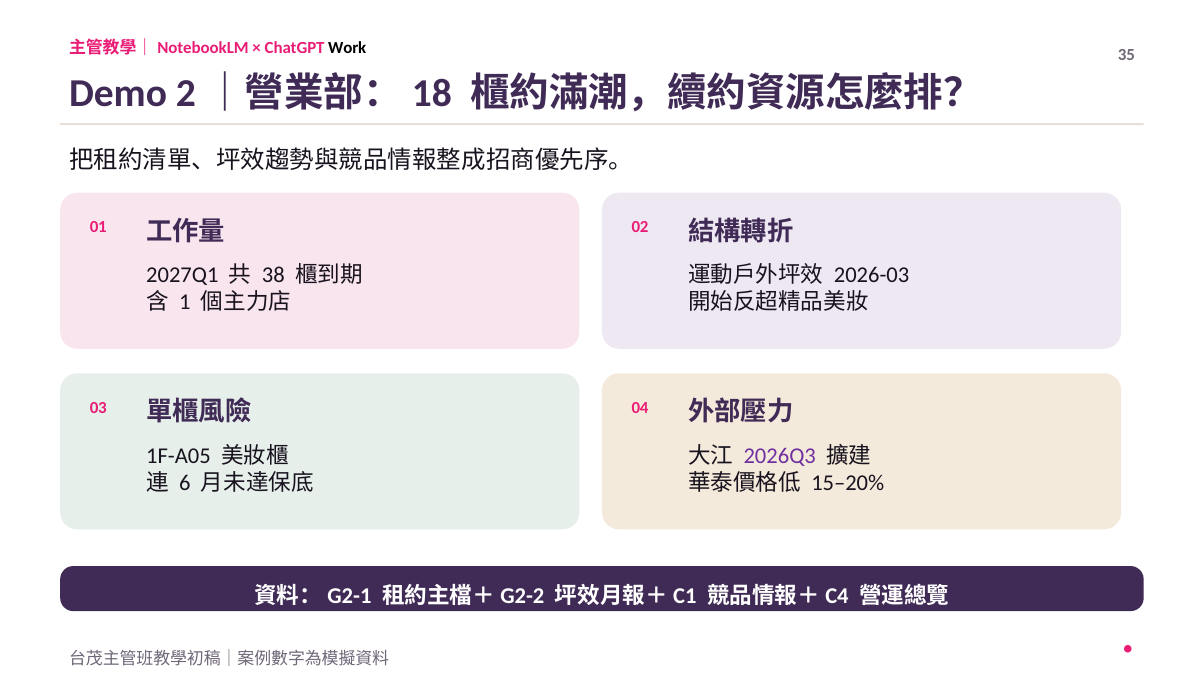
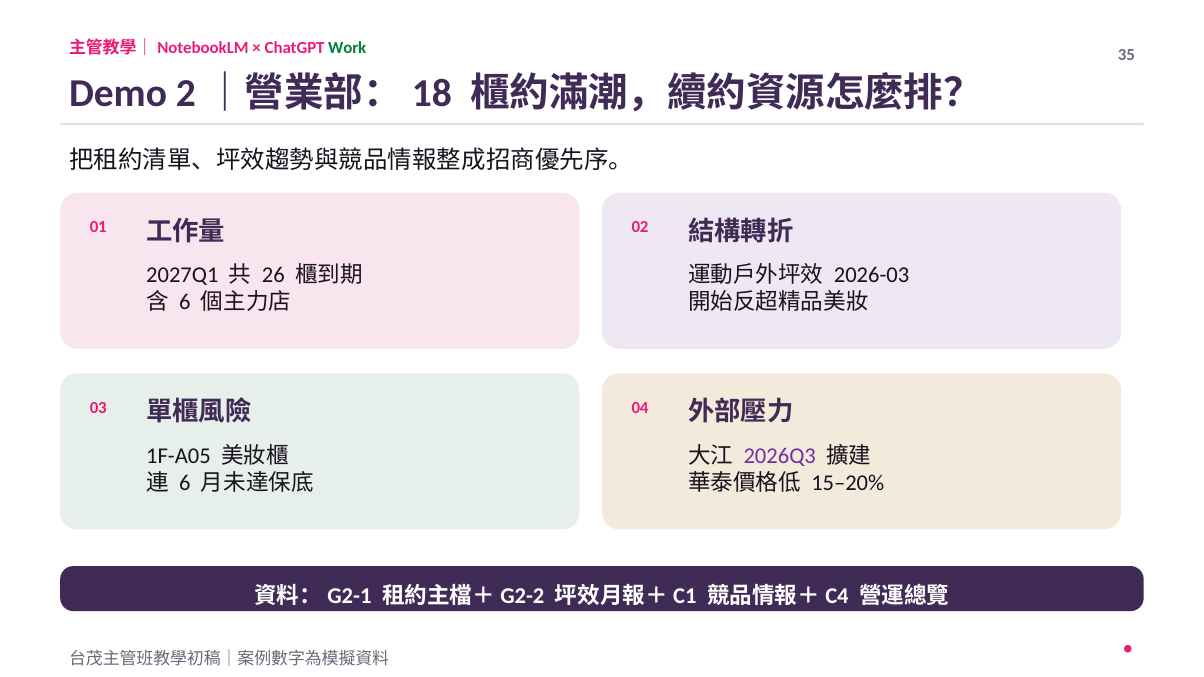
Work colour: black -> green (347, 48)
38: 38 -> 26 (273, 275)
1: 1 -> 6 (185, 303)
